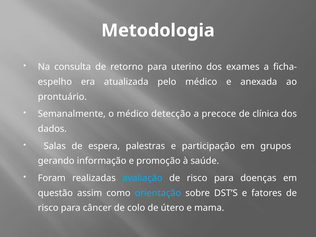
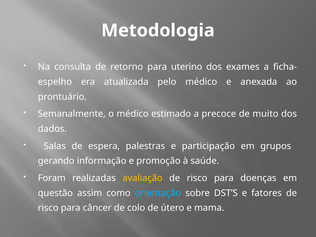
detecção: detecção -> estimado (171, 114)
clínica: clínica -> muito (265, 114)
avaliação colour: light blue -> yellow (143, 178)
